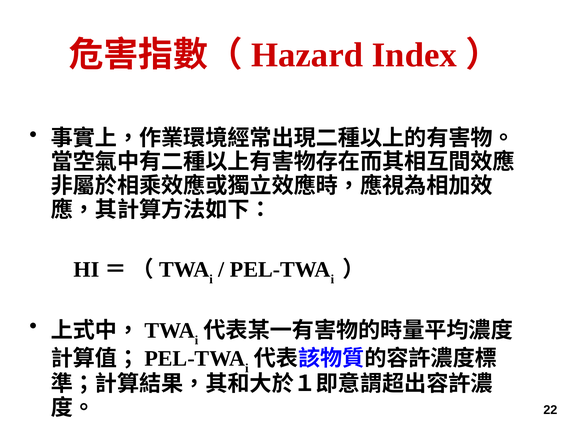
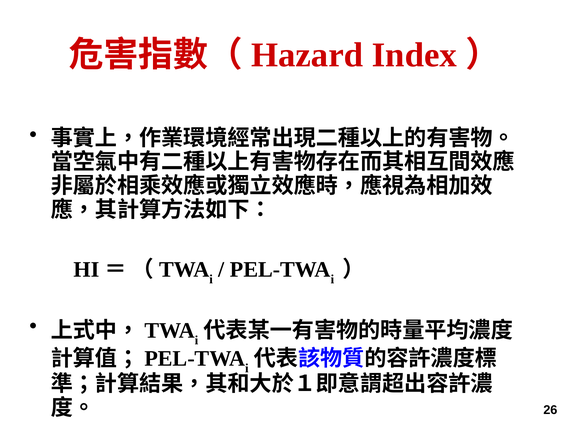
22: 22 -> 26 (550, 410)
